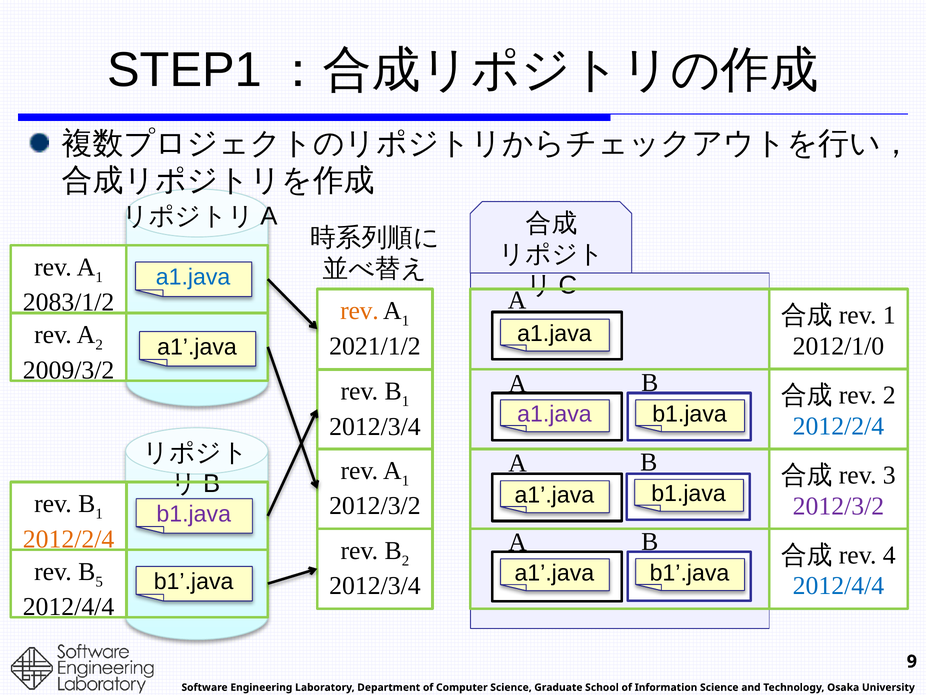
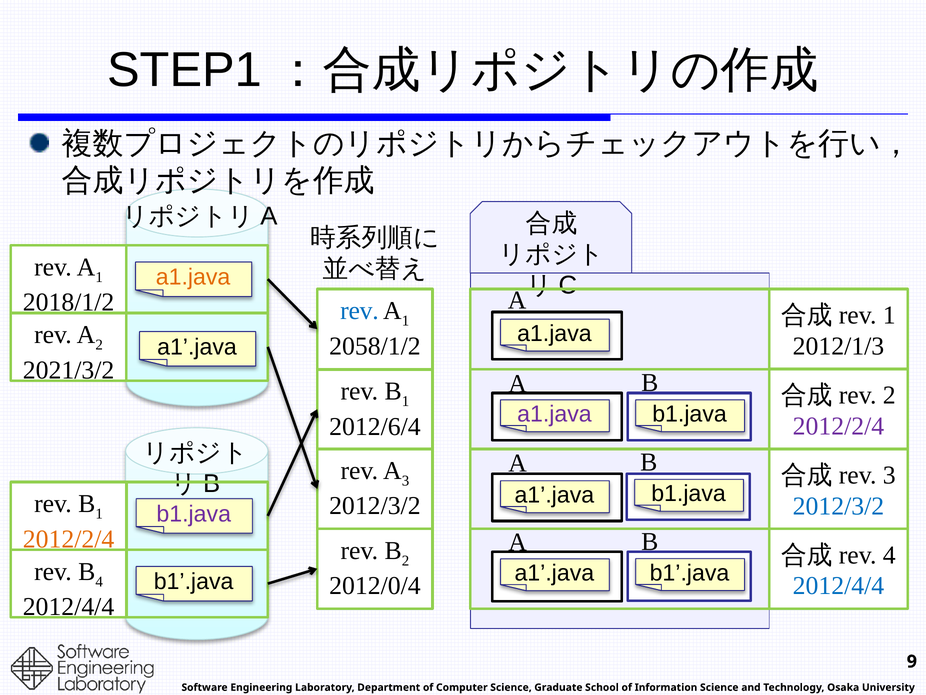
a1.java colour: blue -> orange (193, 277)
2083/1/2: 2083/1/2 -> 2018/1/2 (69, 302)
rev colour: orange -> blue (359, 311)
2021/1/2: 2021/1/2 -> 2058/1/2 (375, 346)
2012/1/0: 2012/1/0 -> 2012/1/3 (838, 346)
2009/3/2: 2009/3/2 -> 2021/3/2 (69, 370)
2012/2/4 colour: blue -> purple (838, 426)
2012/3/4: 2012/3/4 -> 2012/6/4 (375, 426)
1: 1 -> 3 (406, 481)
2012/3/2 colour: purple -> blue (838, 506)
B 5: 5 -> 4 (99, 581)
2012/3/4: 2012/3/4 -> 2012/0/4 (375, 585)
